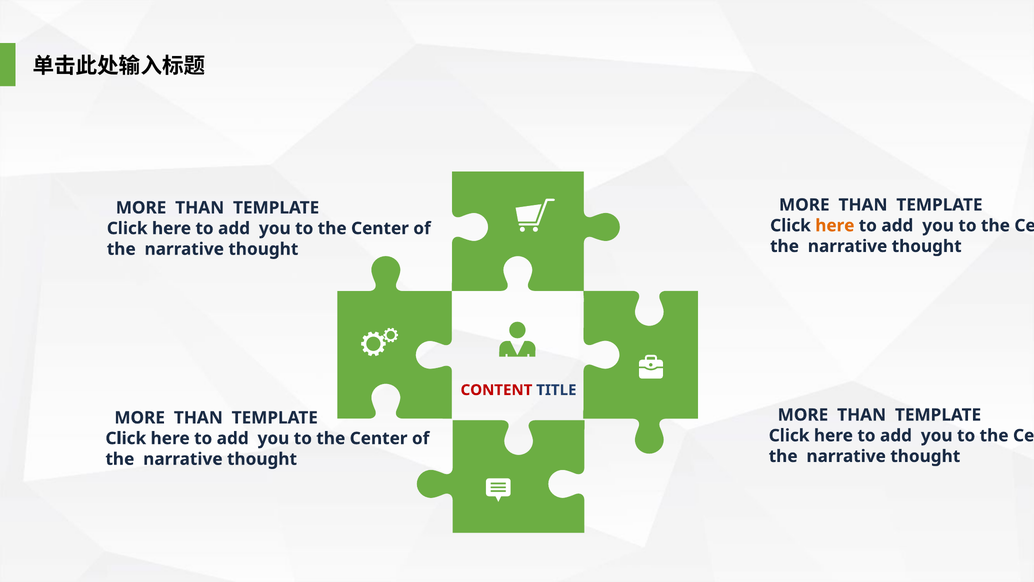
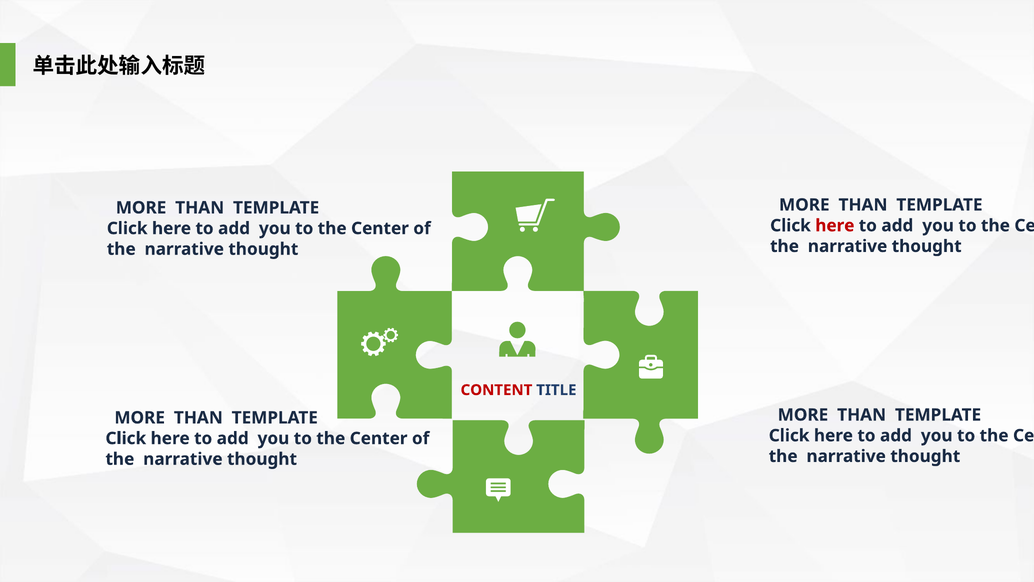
here colour: orange -> red (835, 225)
